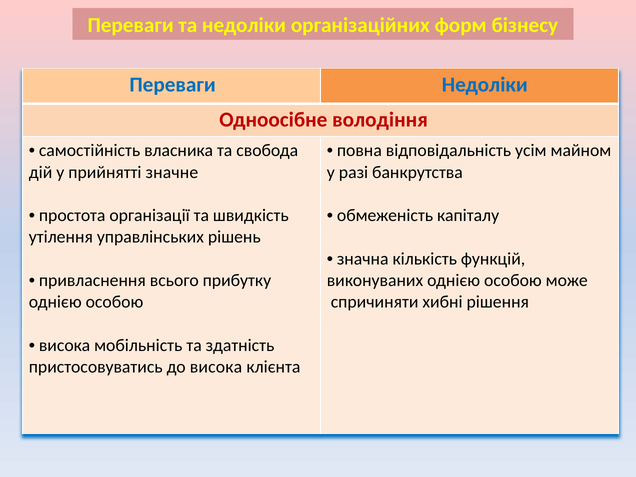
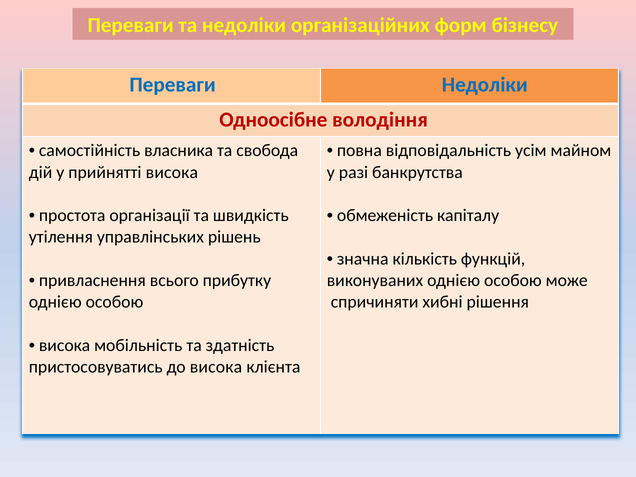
прийнятті значне: значне -> висока (172, 172)
